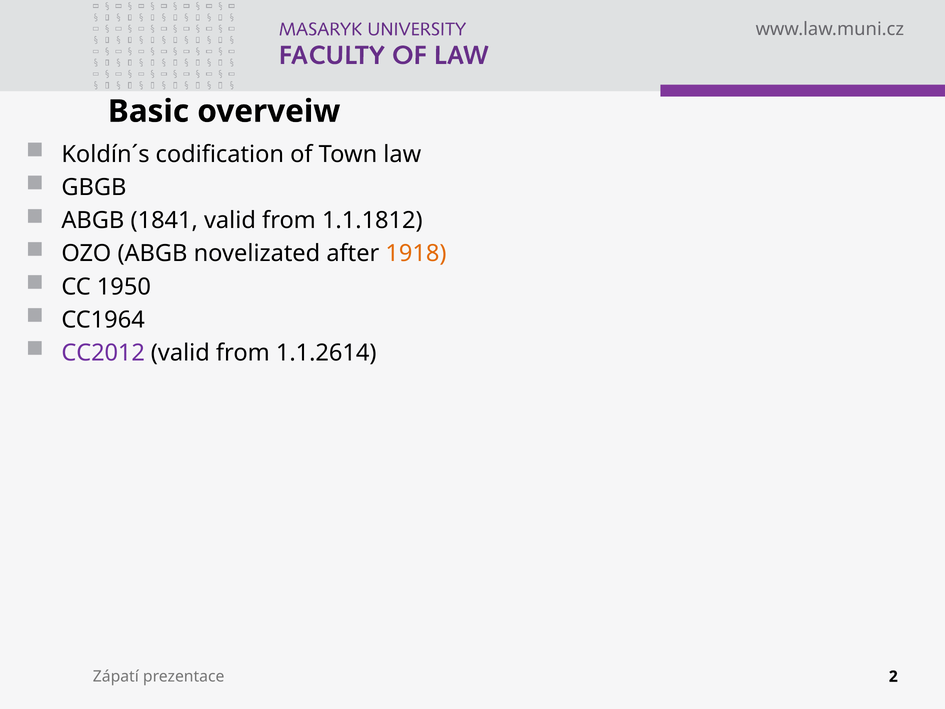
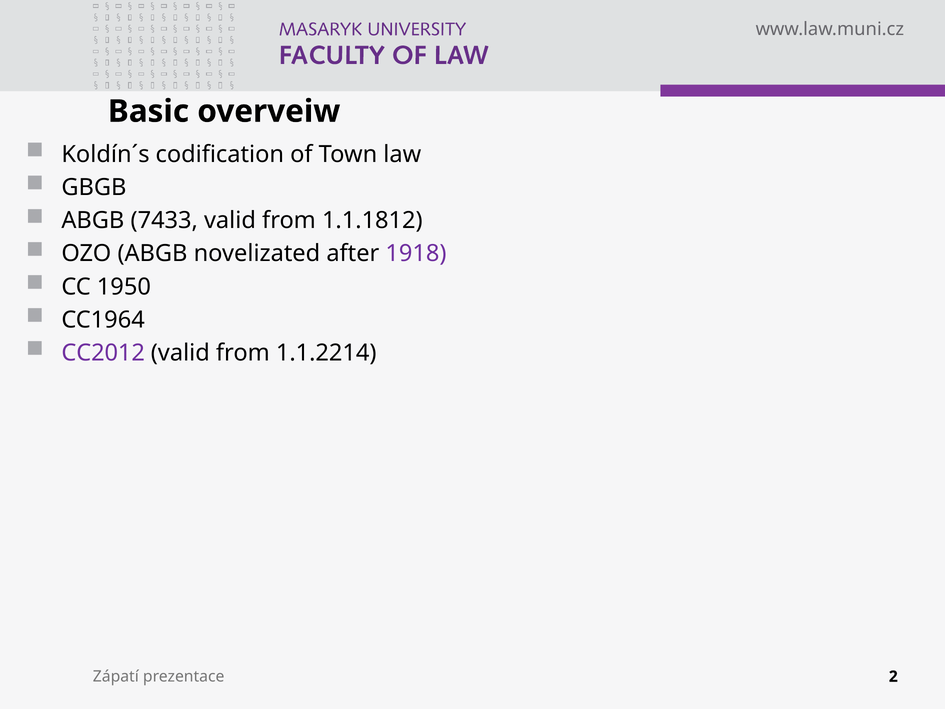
1841: 1841 -> 7433 (164, 221)
1918 colour: orange -> purple (416, 254)
1.1.2614: 1.1.2614 -> 1.1.2214 (326, 353)
